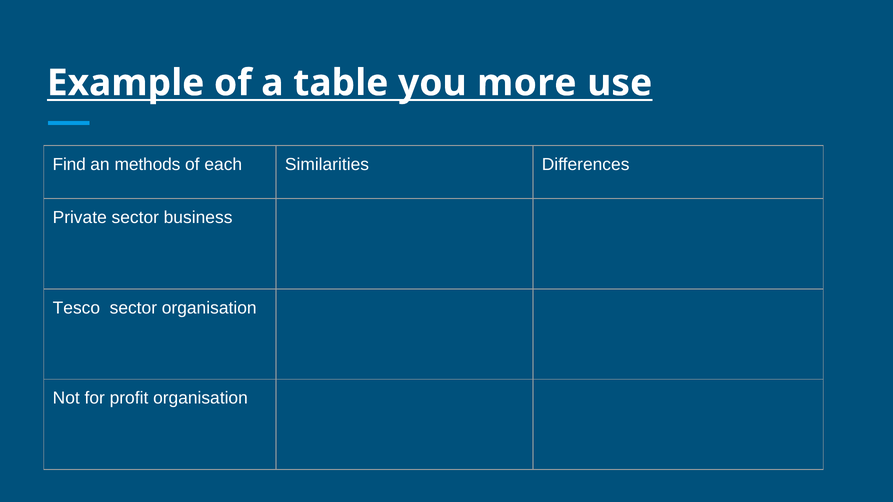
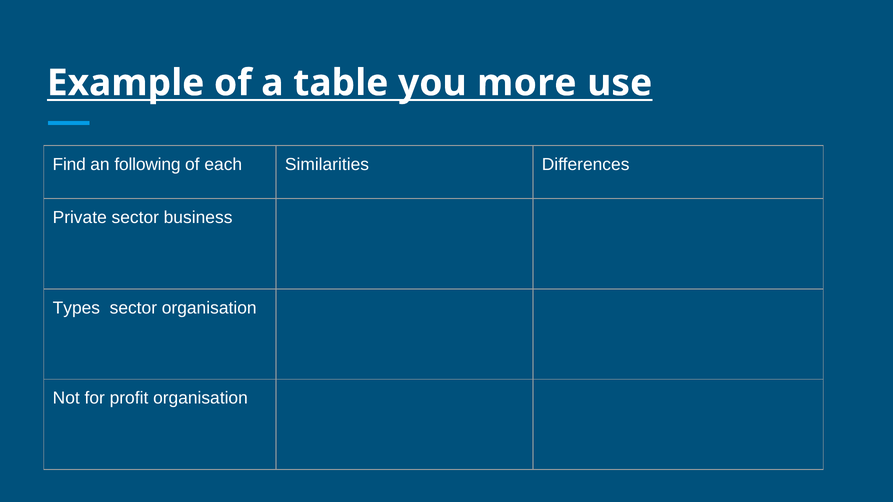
methods: methods -> following (147, 164)
Tesco: Tesco -> Types (76, 308)
